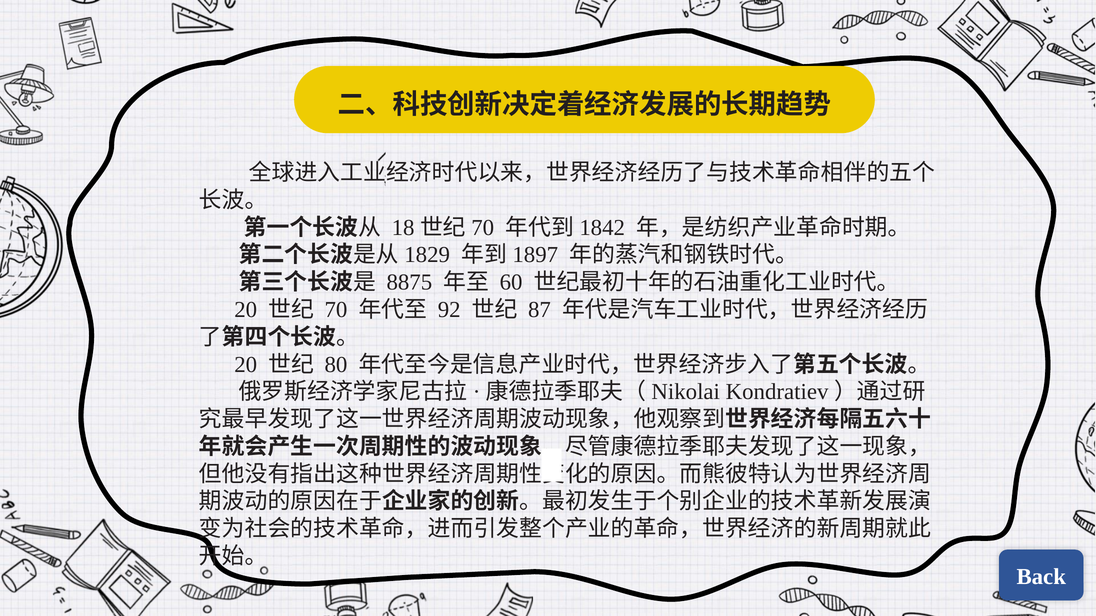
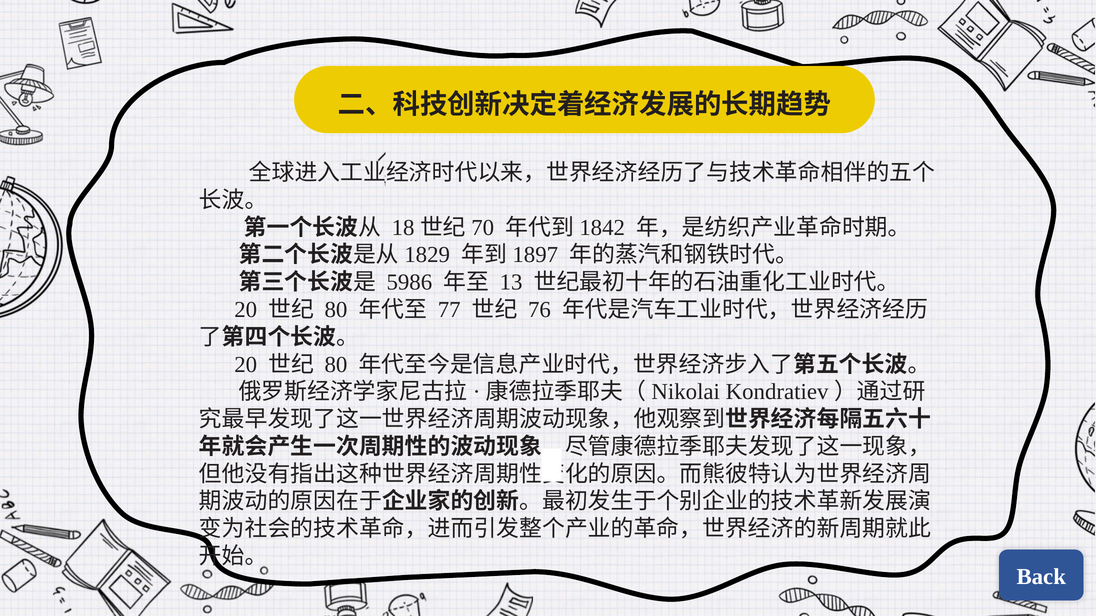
8875: 8875 -> 5986 (409, 283)
60: 60 -> 13 (511, 283)
70: 70 -> 80 (336, 310)
92: 92 -> 77 (449, 310)
87: 87 -> 76 (539, 310)
